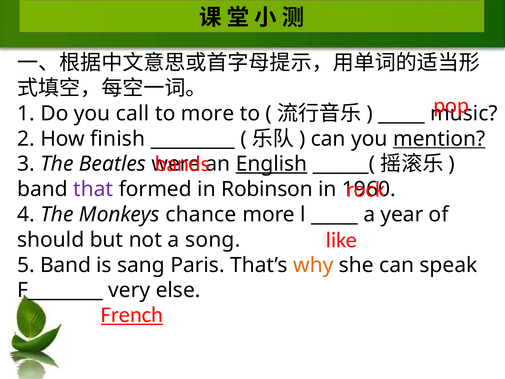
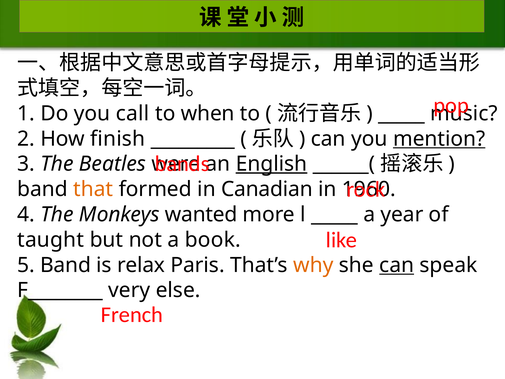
to more: more -> when (208, 113)
that colour: purple -> orange (93, 189)
Robinson: Robinson -> Canadian (267, 189)
chance: chance -> wanted (201, 214)
should: should -> taught (51, 240)
song: song -> book (213, 240)
sang: sang -> relax (141, 265)
can underline: none -> present (397, 265)
French underline: present -> none (132, 314)
